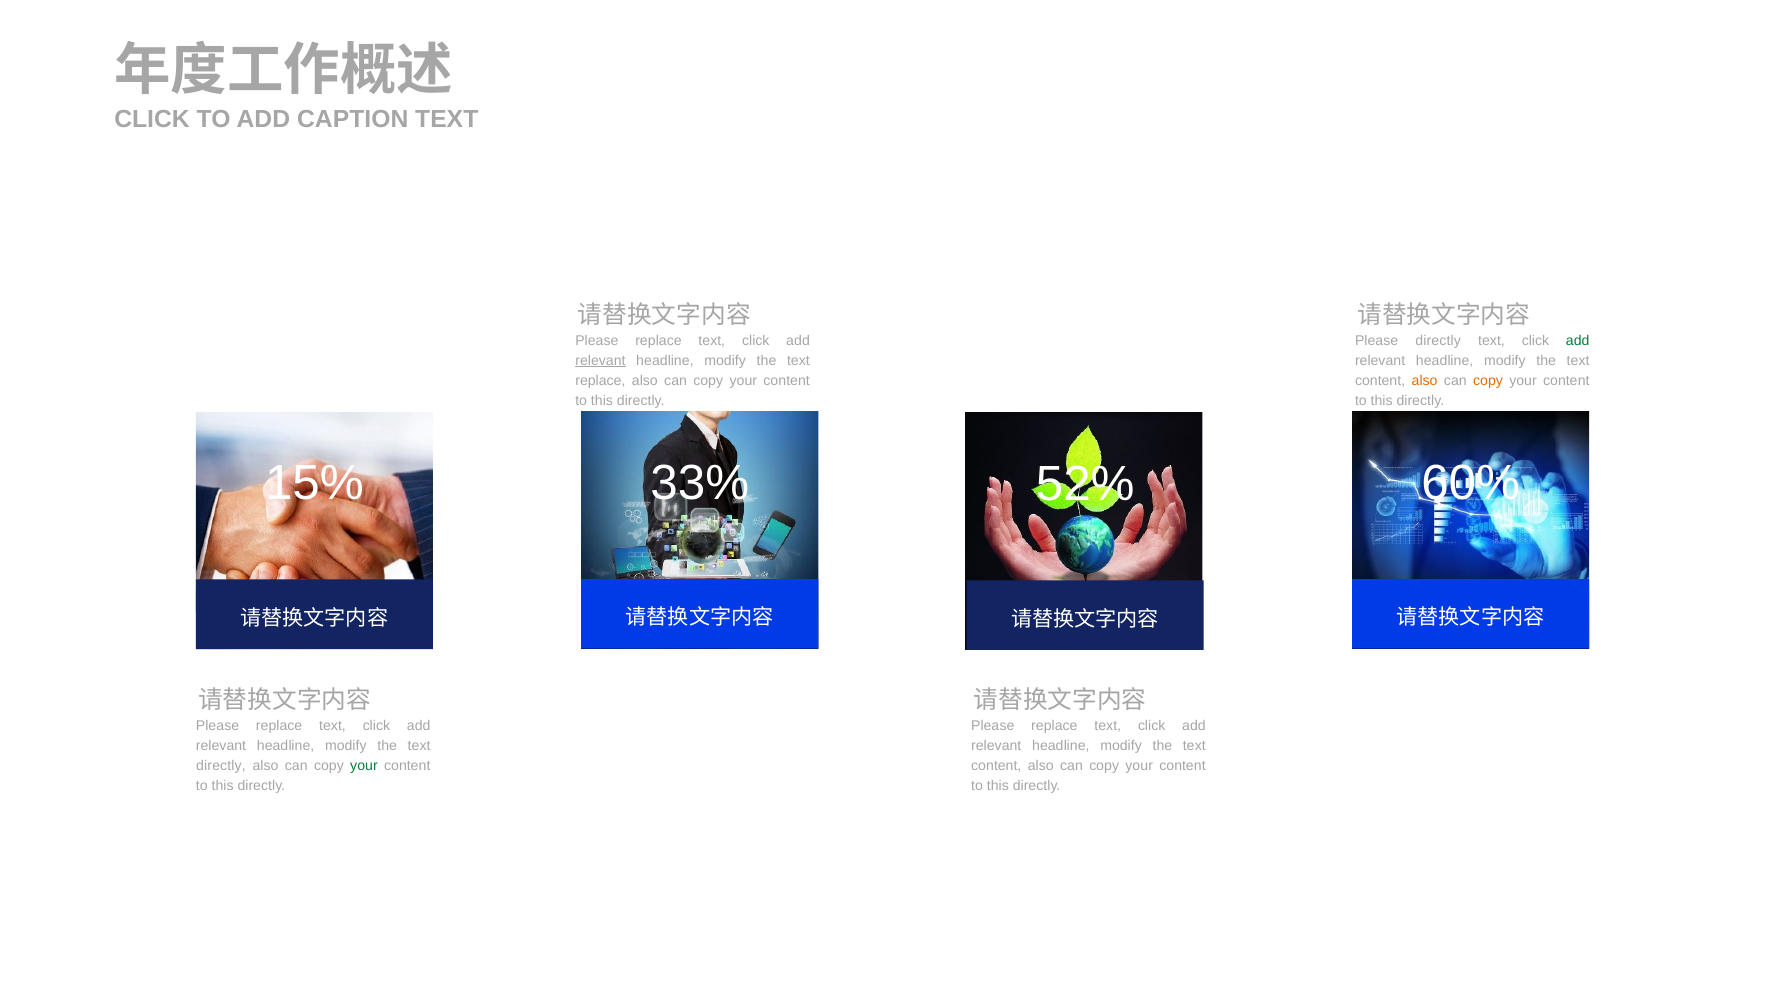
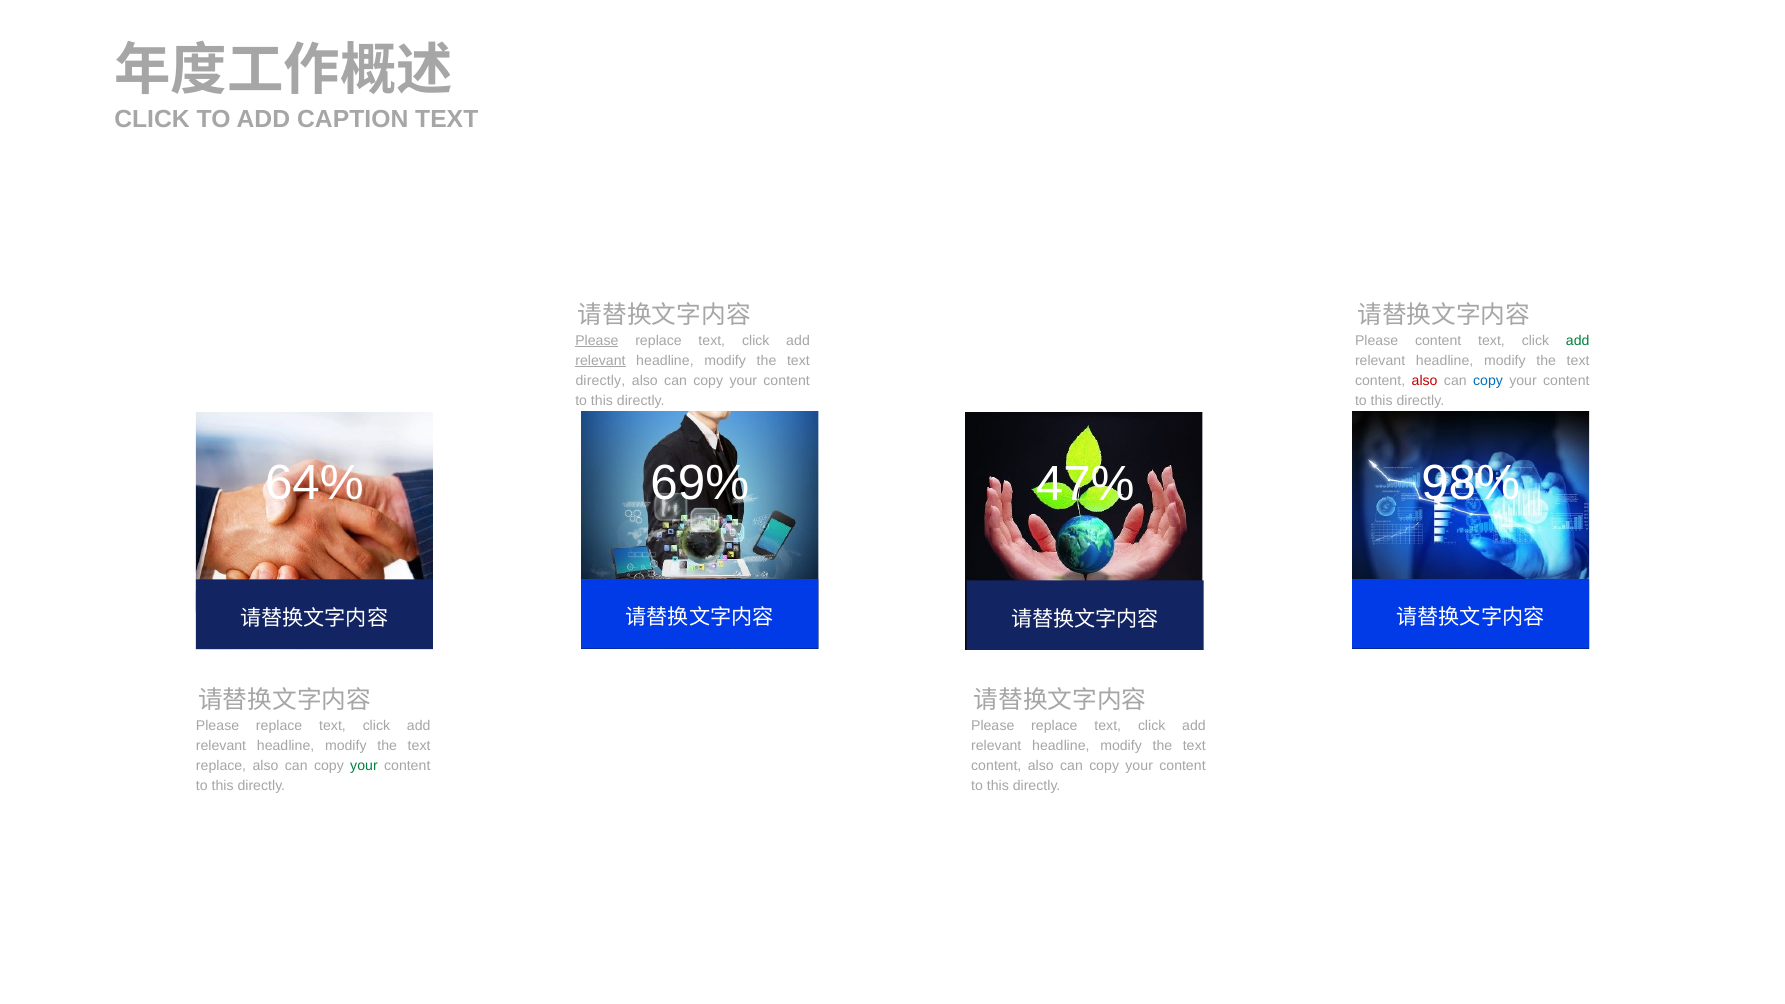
Please underline: none -> present (597, 340)
Please directly: directly -> content (1438, 340)
replace: replace -> directly (600, 381)
also colour: orange -> red (1425, 381)
copy colour: orange -> blue (1488, 381)
33%: 33% -> 69% (700, 483)
60%: 60% -> 98% (1471, 483)
15%: 15% -> 64% (314, 483)
52%: 52% -> 47% (1085, 484)
directly: directly -> replace (221, 766)
